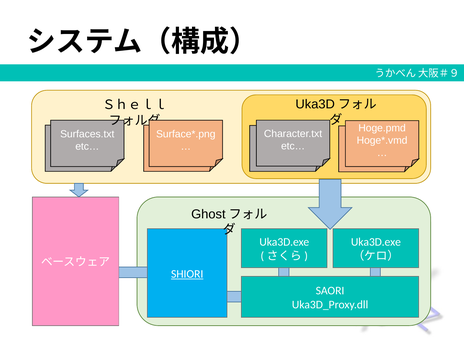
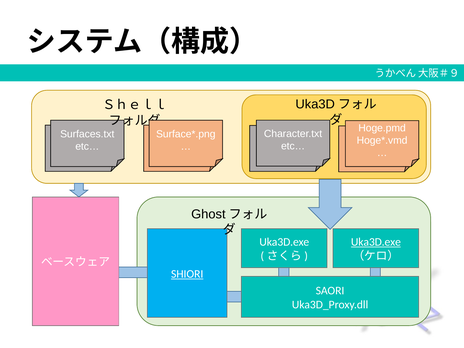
Uka3D.exe underline: none -> present (376, 242)
